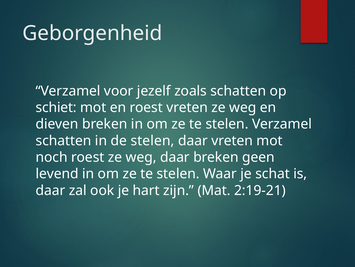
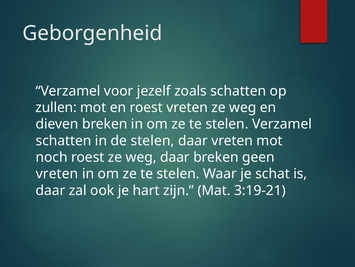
schiet: schiet -> zullen (56, 107)
levend: levend -> vreten (57, 173)
2:19-21: 2:19-21 -> 3:19-21 (260, 190)
